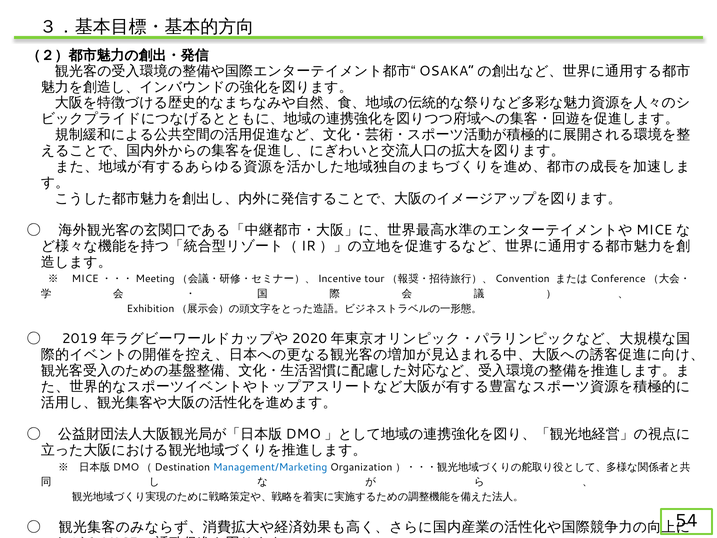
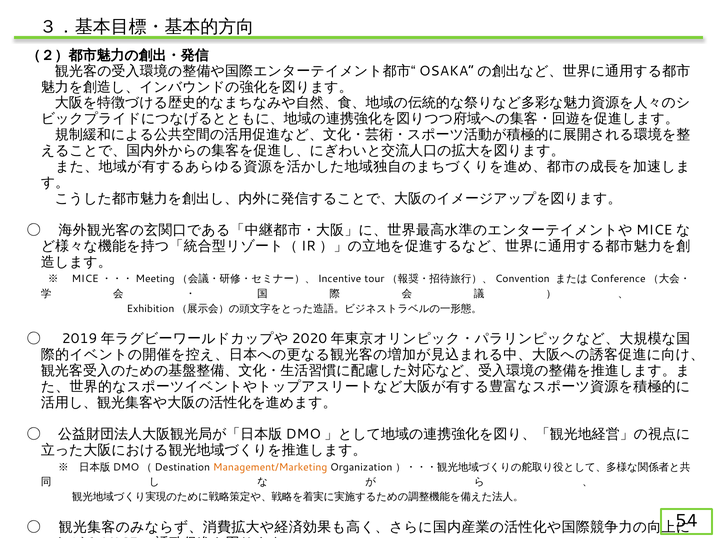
Management/Marketing colour: blue -> orange (270, 467)
